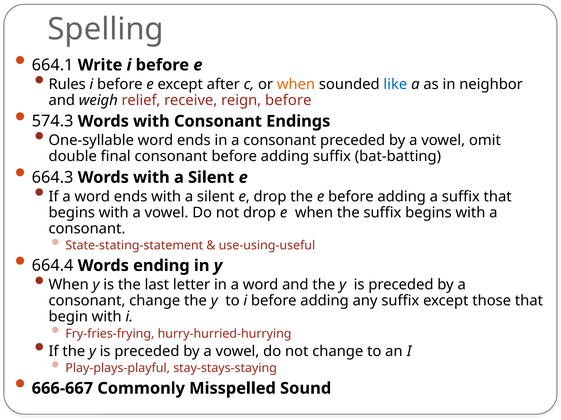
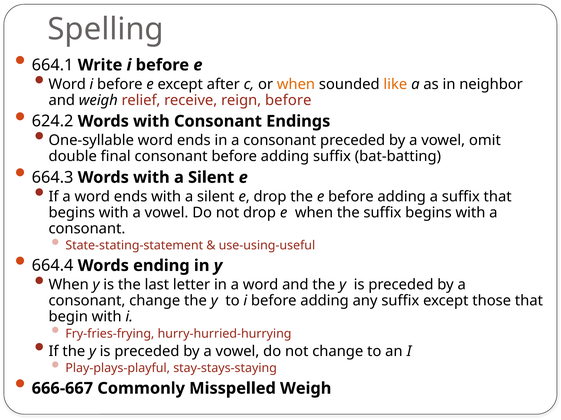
Rules: Rules -> Word (67, 84)
like colour: blue -> orange (395, 84)
574.3: 574.3 -> 624.2 (53, 121)
Misspelled Sound: Sound -> Weigh (306, 389)
